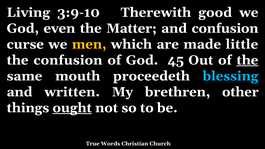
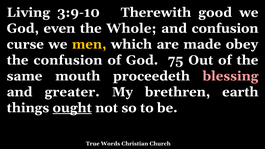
Matter: Matter -> Whole (131, 28)
little: little -> obey (242, 44)
45: 45 -> 75 (176, 60)
the underline: present -> none (247, 60)
blessing colour: light blue -> pink (231, 76)
written: written -> greater (72, 92)
other: other -> earth (240, 92)
